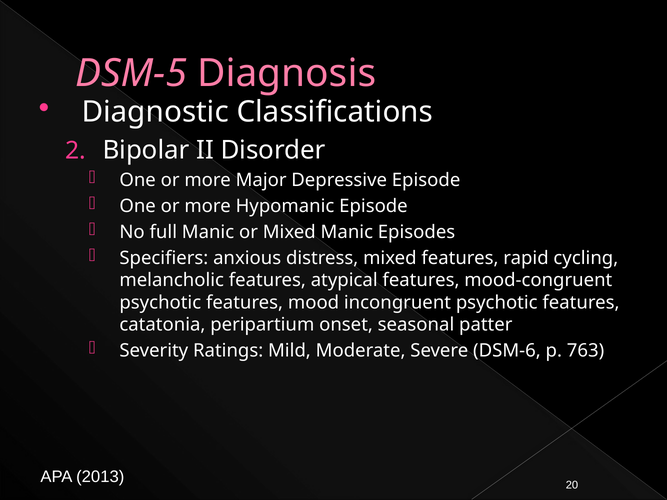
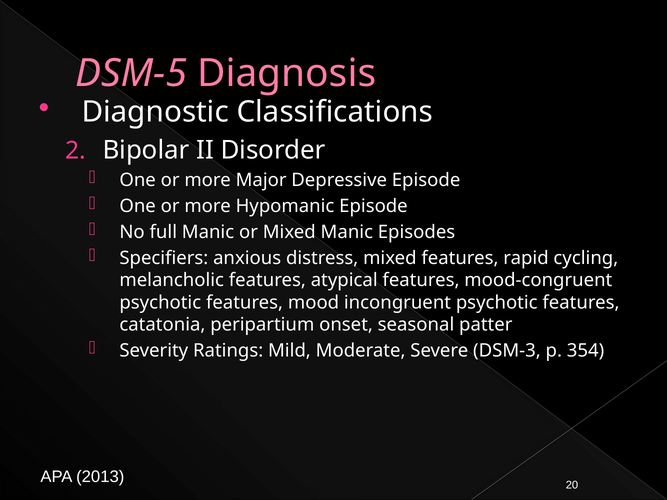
DSM-6: DSM-6 -> DSM-3 (507, 351)
763: 763 -> 354 (586, 351)
